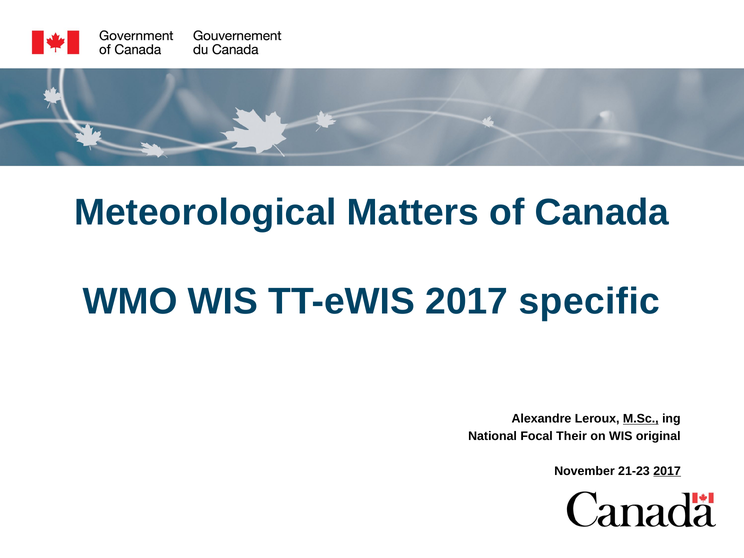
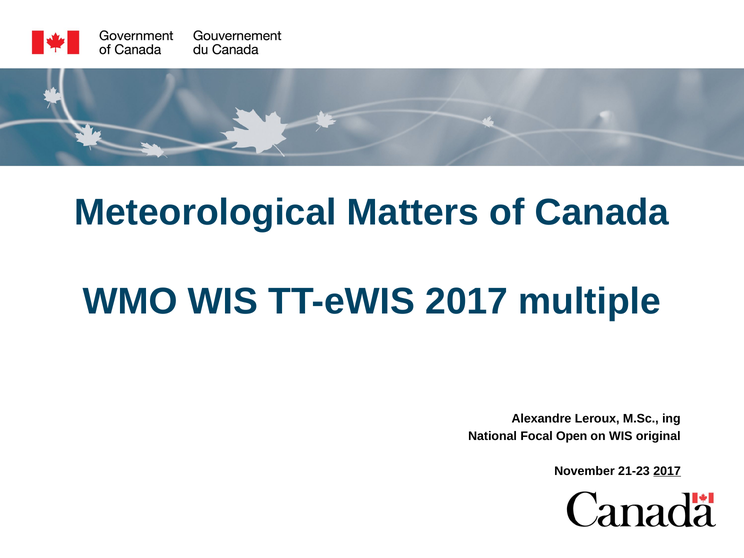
specific: specific -> multiple (590, 302)
M.Sc underline: present -> none (641, 419)
Their: Their -> Open (572, 436)
